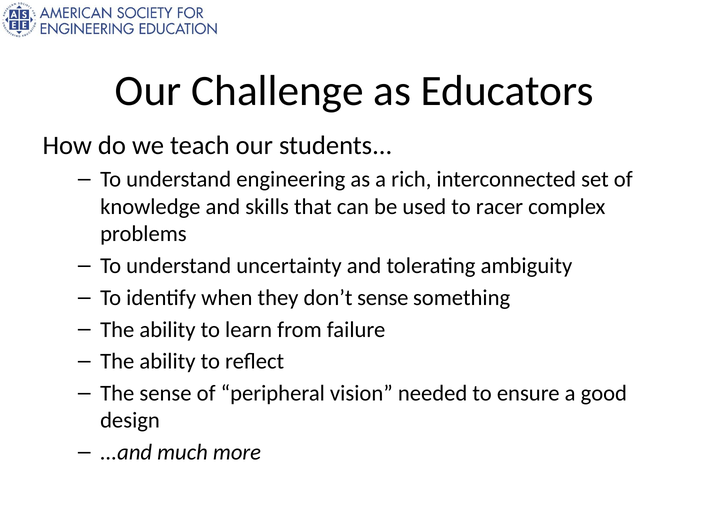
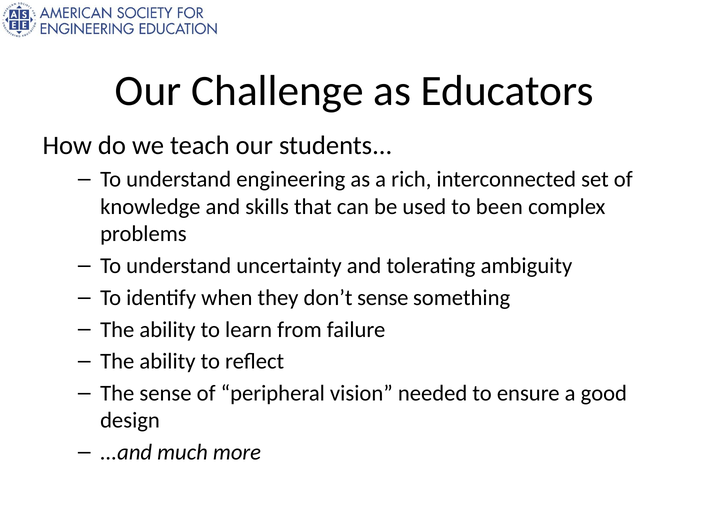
racer: racer -> been (499, 207)
